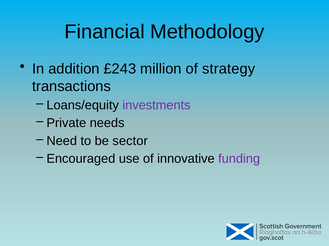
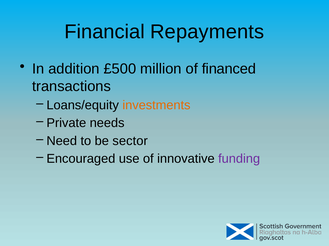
Methodology: Methodology -> Repayments (207, 32)
£243: £243 -> £500 (120, 69)
strategy: strategy -> financed (229, 69)
investments colour: purple -> orange (156, 105)
